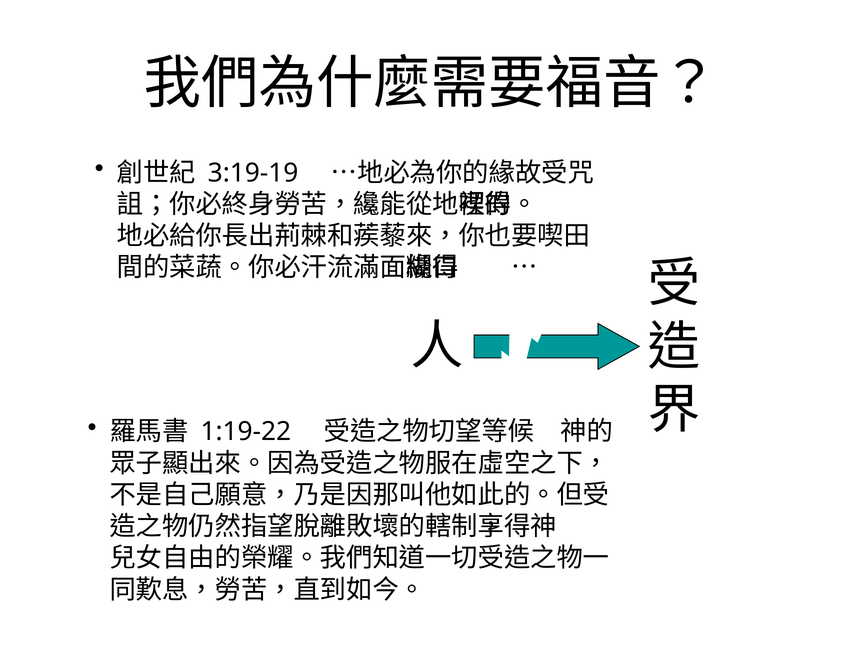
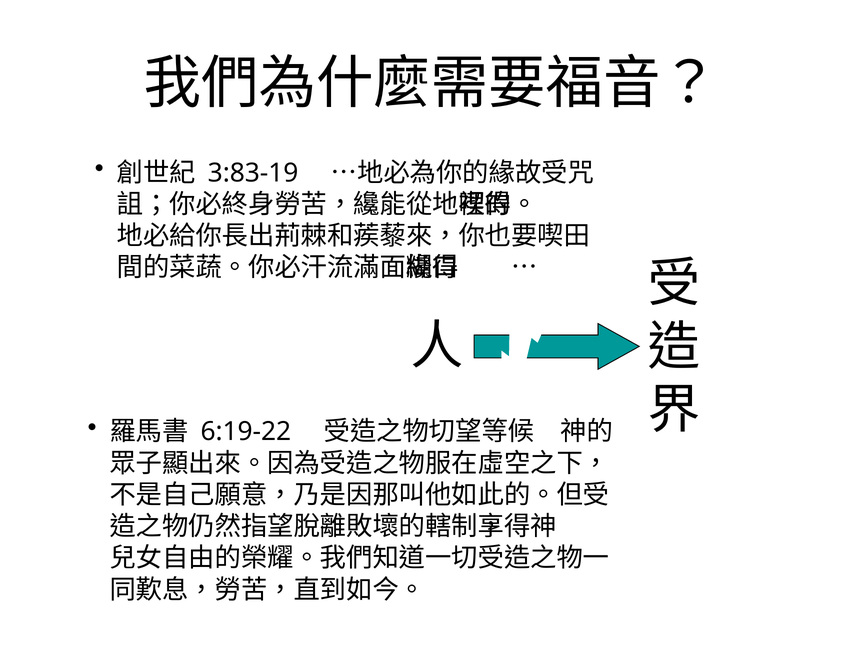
3:19-19: 3:19-19 -> 3:83-19 (253, 173)
1:19-22: 1:19-22 -> 6:19-22 (246, 431)
